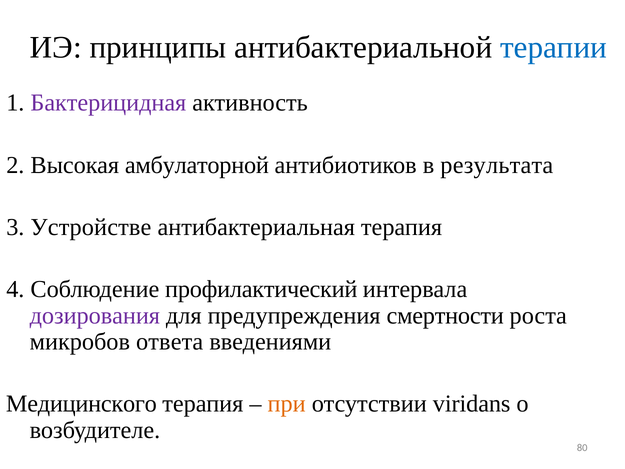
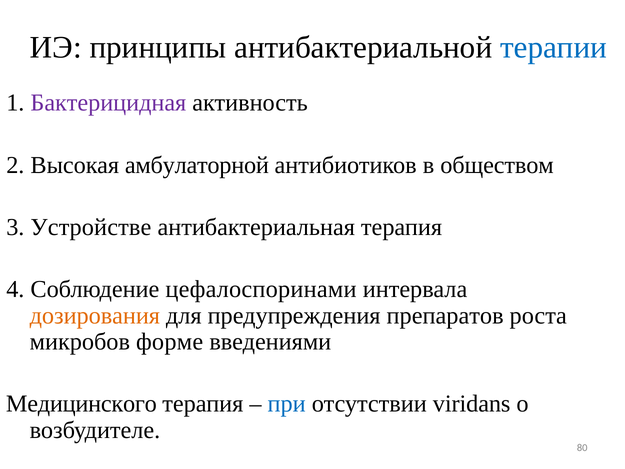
результата: результата -> обществом (497, 165)
профилактический: профилактический -> цефалоспоринами (261, 289)
дозирования colour: purple -> orange (95, 315)
смертности: смертности -> препаратов (445, 315)
ответа: ответа -> форме (170, 342)
при colour: orange -> blue (287, 404)
